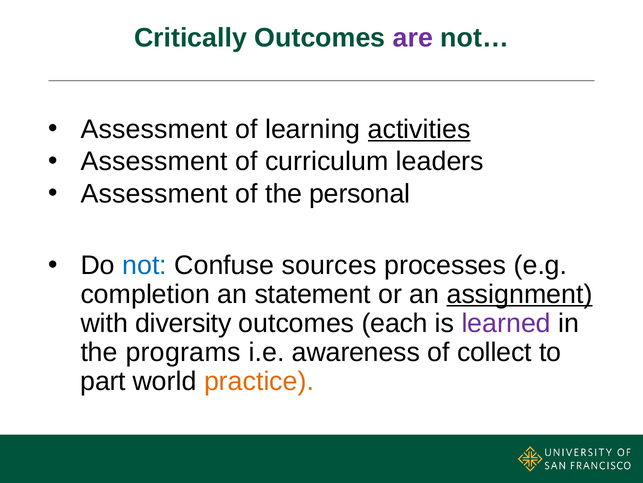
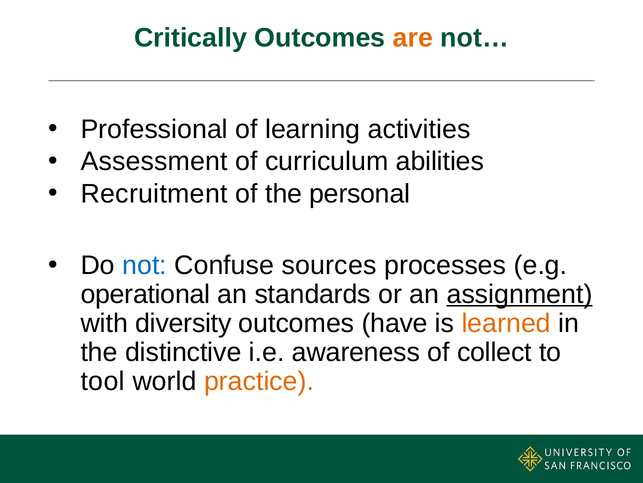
are colour: purple -> orange (413, 38)
Assessment: Assessment -> Professional (154, 129)
activities underline: present -> none (419, 129)
leaders: leaders -> abilities (440, 161)
Assessment: Assessment -> Recruitment (154, 194)
completion: completion -> operational (145, 294)
statement: statement -> standards (313, 294)
each: each -> have (395, 323)
learned colour: purple -> orange (506, 323)
programs: programs -> distinctive (183, 352)
part: part -> tool (103, 381)
